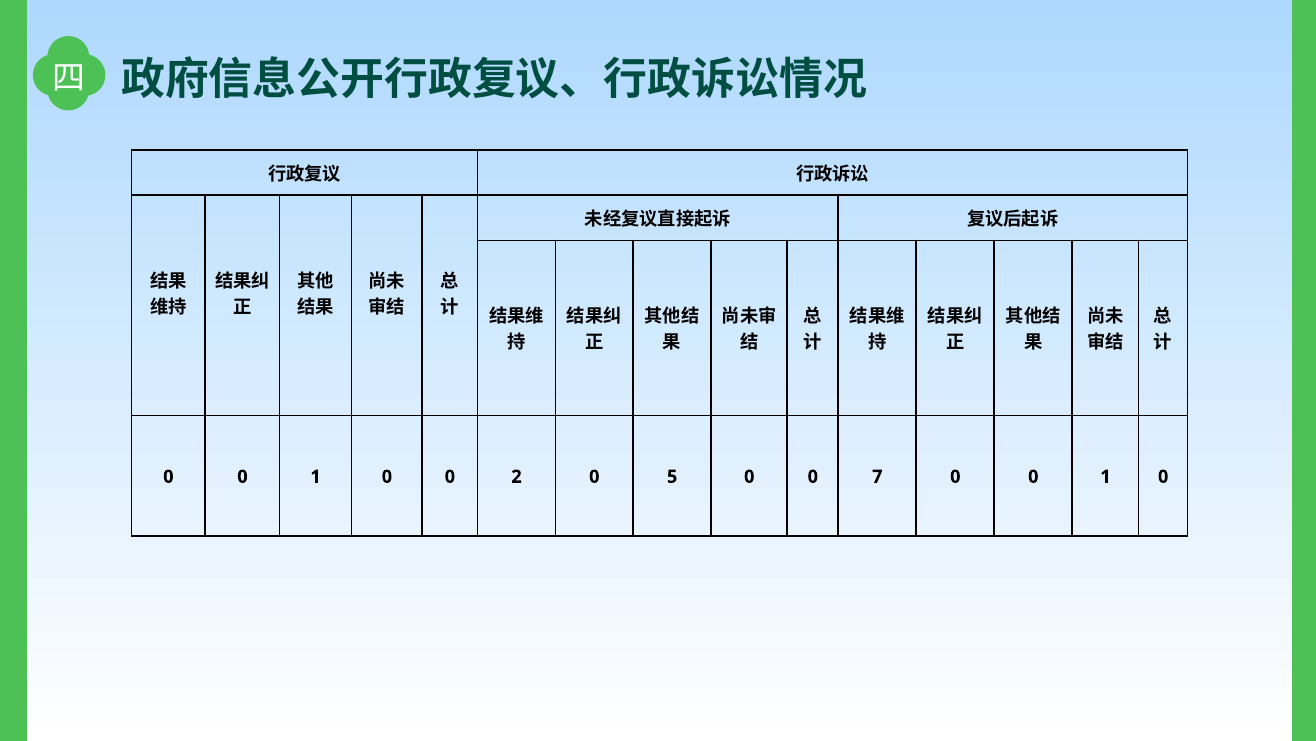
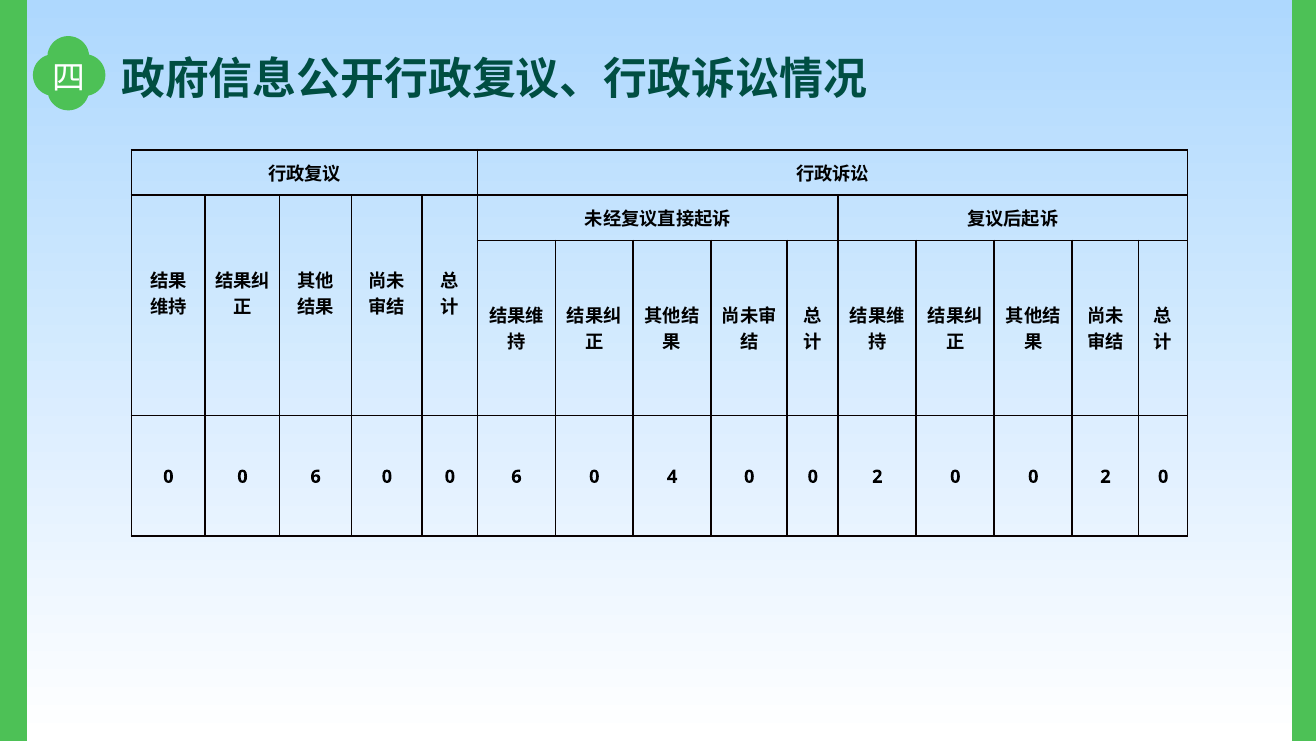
1: 1 -> 6 (316, 476)
2: 2 -> 6 (517, 476)
5: 5 -> 4 (672, 476)
7: 7 -> 2 (877, 476)
1: 1 -> 2 (1105, 476)
